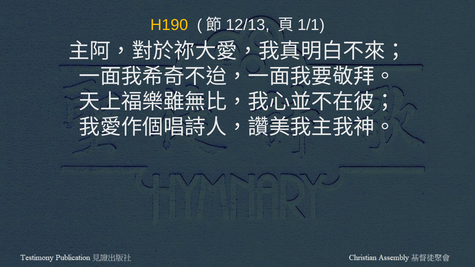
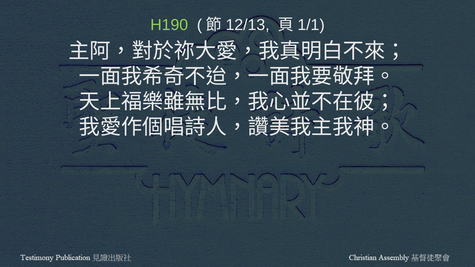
H190 colour: yellow -> light green (169, 25)
